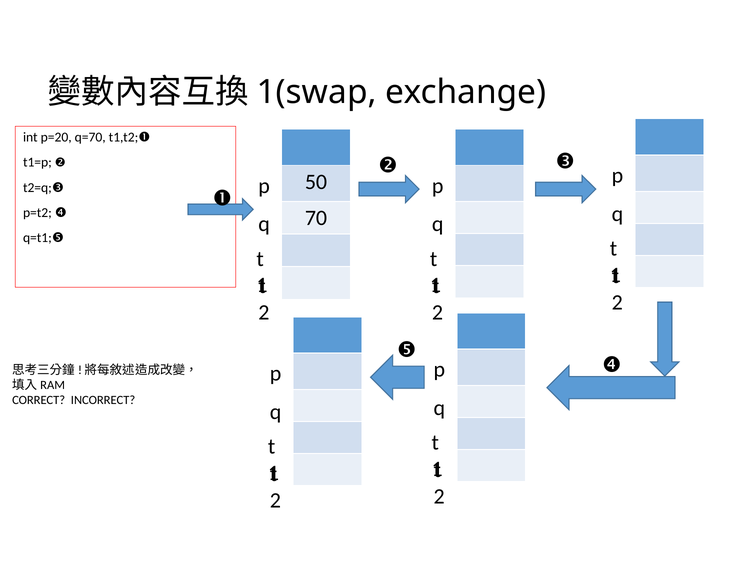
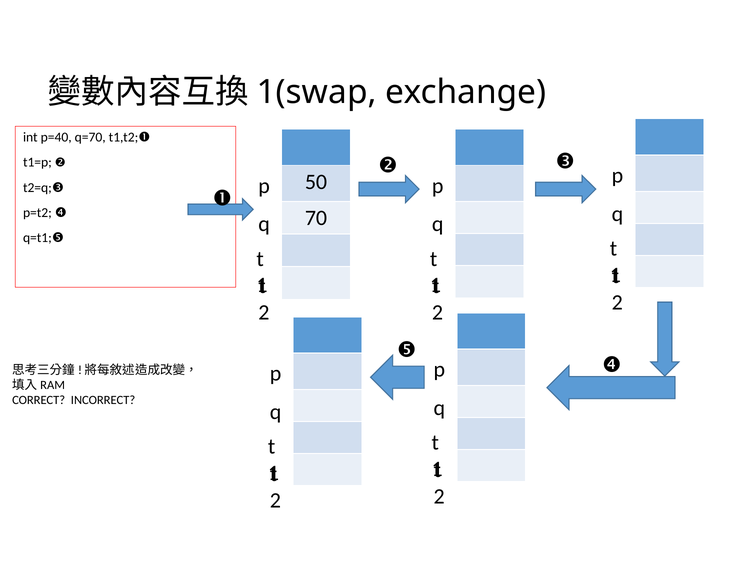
p=20: p=20 -> p=40 (56, 137)
